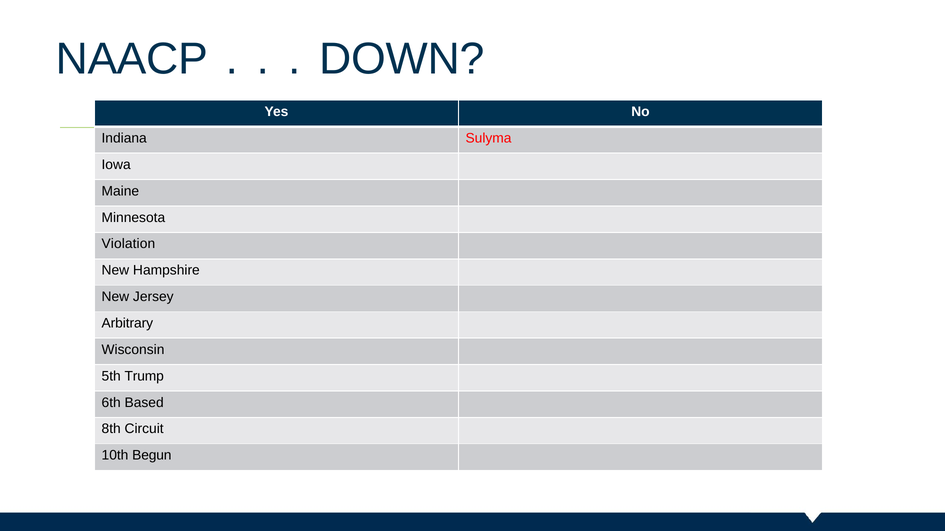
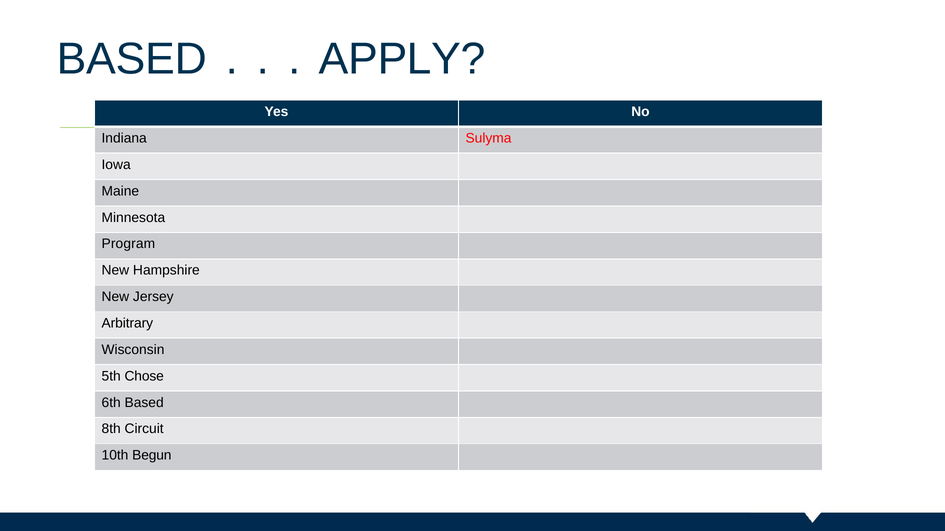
NAACP: NAACP -> BASED (132, 59)
DOWN: DOWN -> APPLY (402, 59)
Violation: Violation -> Program (128, 244)
Trump: Trump -> Chose (144, 376)
